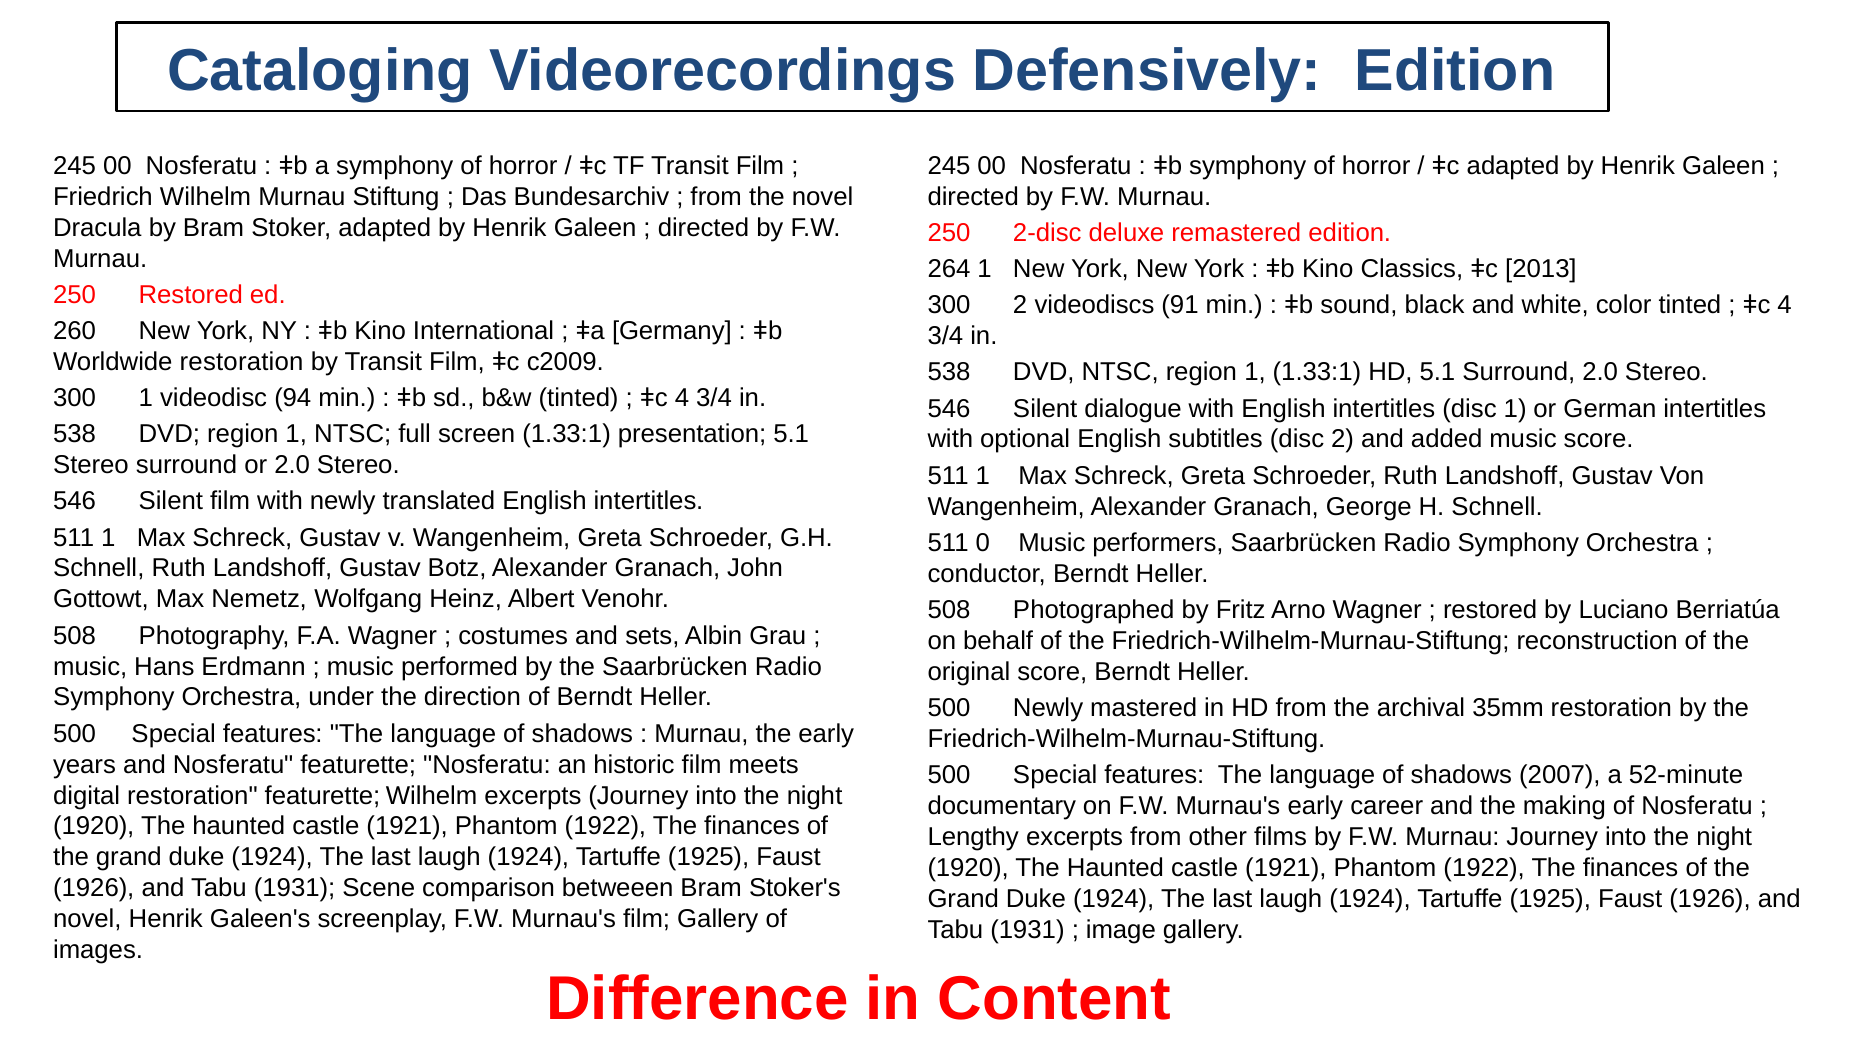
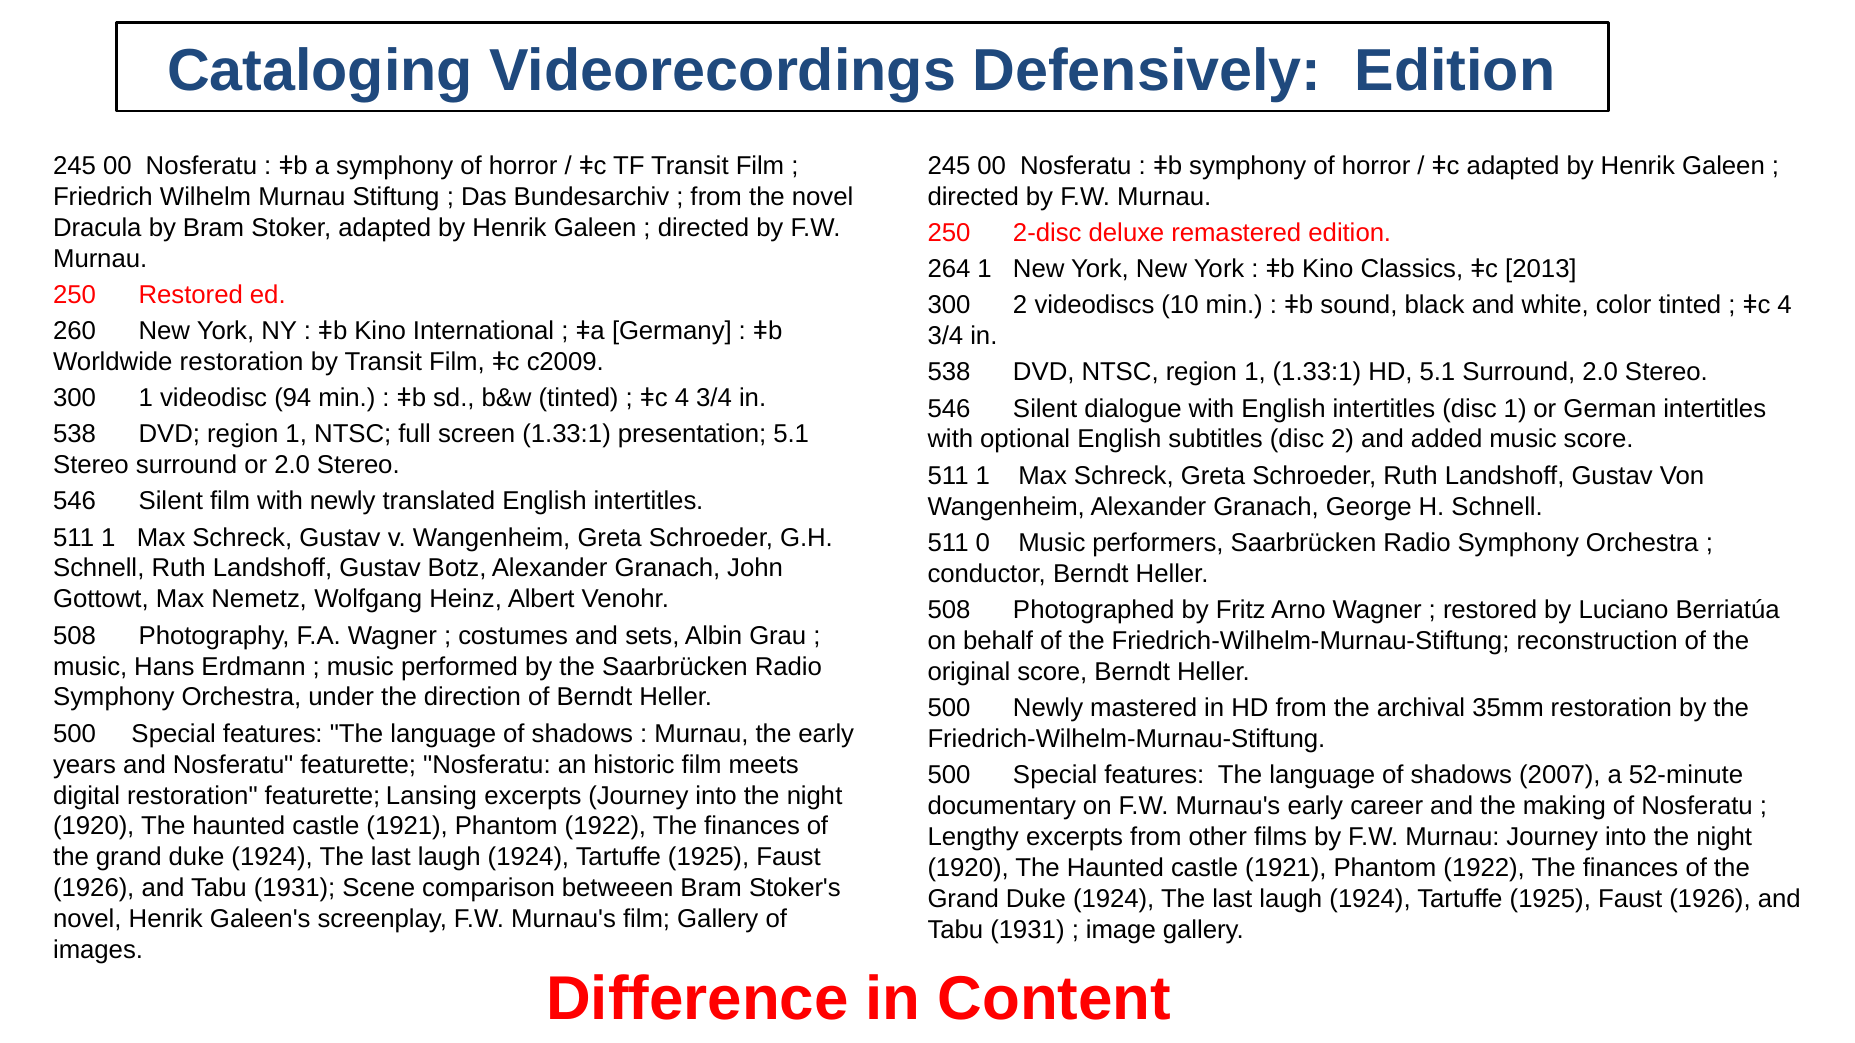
91: 91 -> 10 (1180, 305)
featurette Wilhelm: Wilhelm -> Lansing (431, 796)
